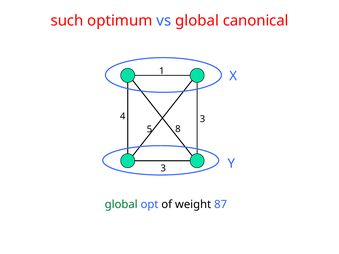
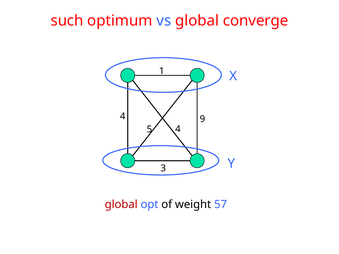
canonical: canonical -> converge (256, 21)
4 3: 3 -> 9 (202, 119)
5 8: 8 -> 4 (178, 129)
global colour: green -> red (121, 205)
87: 87 -> 57 (221, 205)
